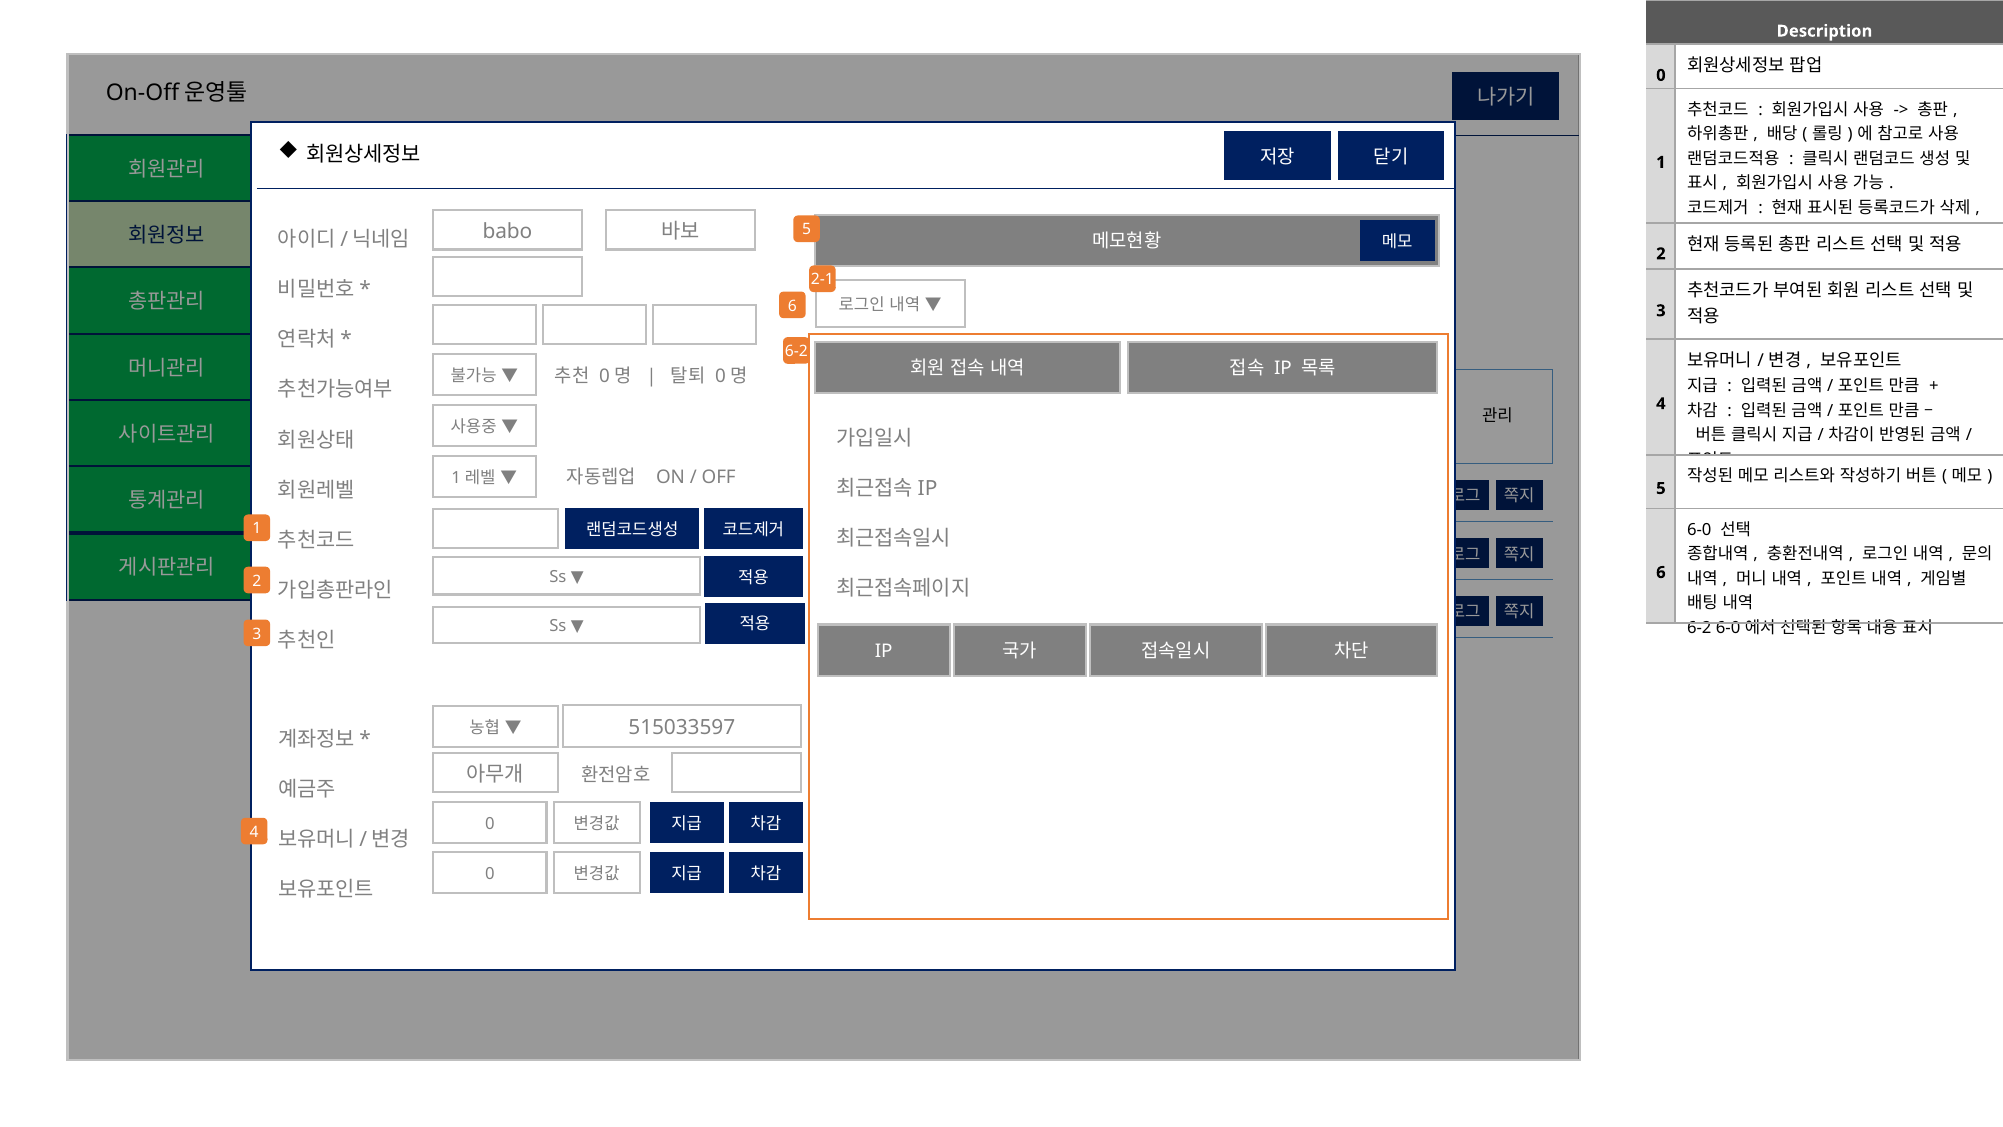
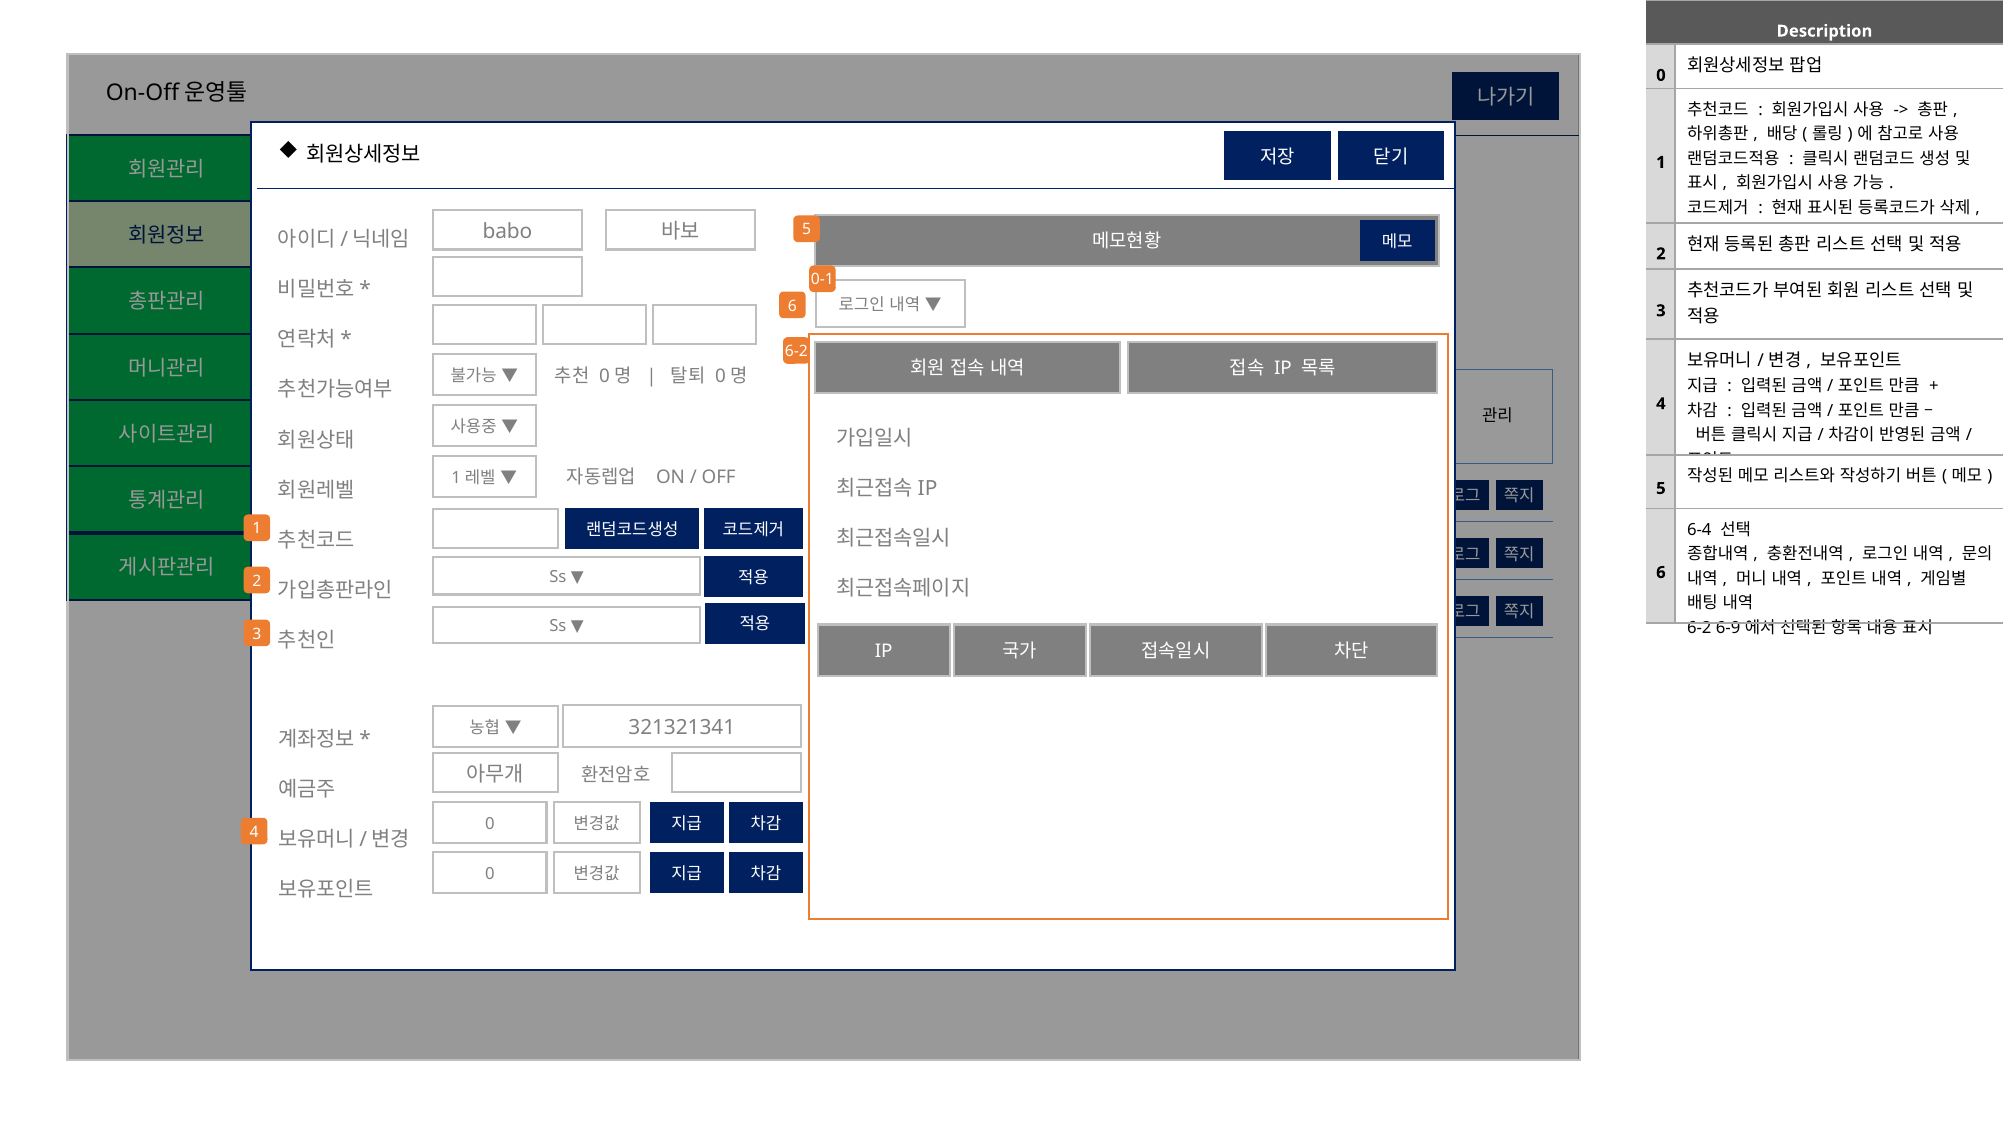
2-1: 2-1 -> 0-1 (822, 280)
6-0: 6-0 -> 6-4 (1699, 530)
6-2 6-0: 6-0 -> 6-9 (1728, 628)
515033597: 515033597 -> 321321341 (682, 727)
